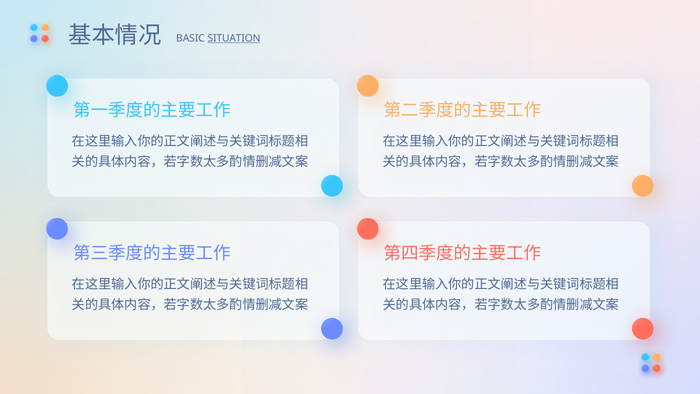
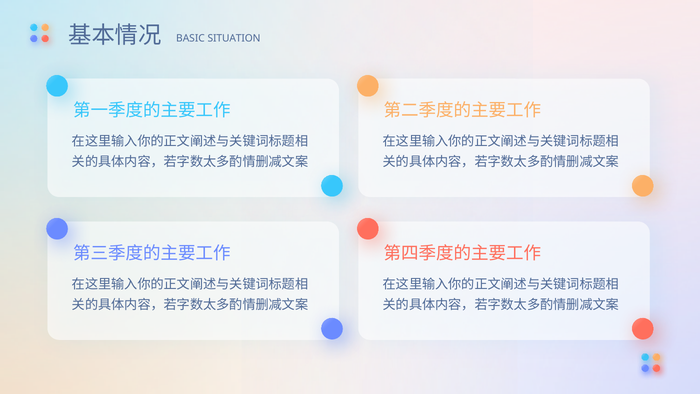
SITUATION underline: present -> none (234, 39)
